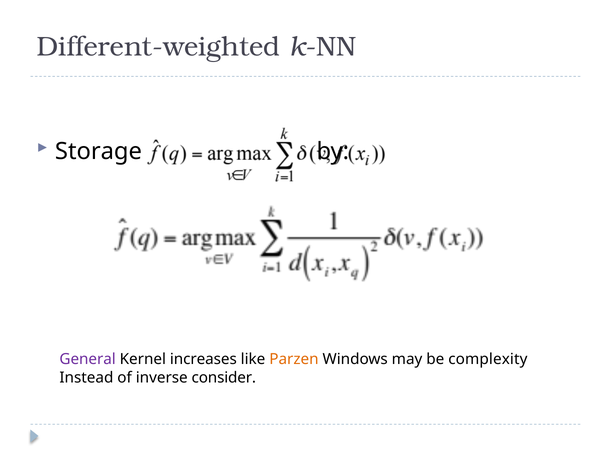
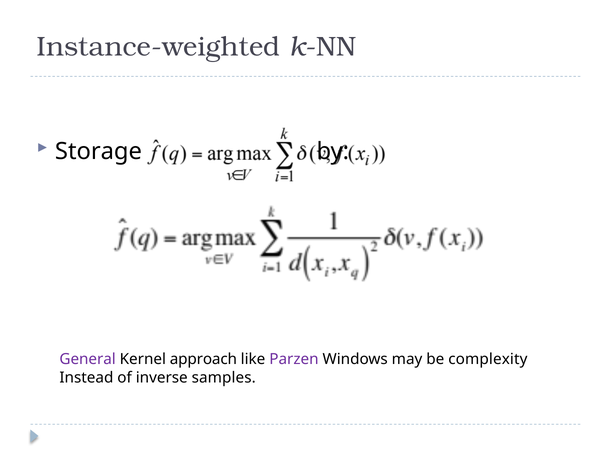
Different-weighted: Different-weighted -> Instance-weighted (158, 47)
increases: increases -> approach (203, 359)
Parzen colour: orange -> purple (294, 359)
consider: consider -> samples (224, 378)
